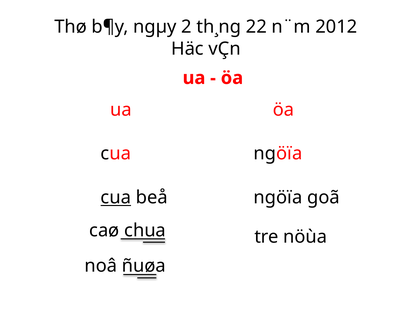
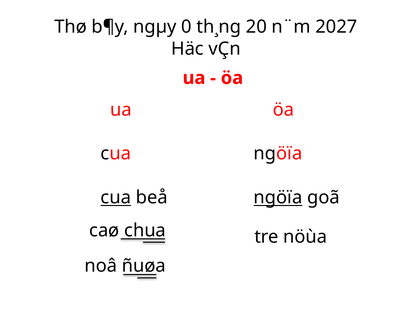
2: 2 -> 0 (187, 27)
22: 22 -> 20 (256, 27)
2012: 2012 -> 2027 (336, 27)
ngöïa underline: none -> present (278, 198)
